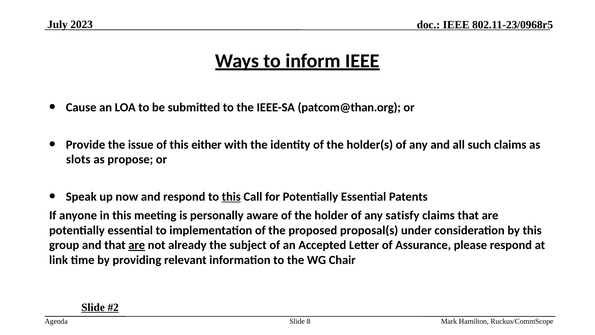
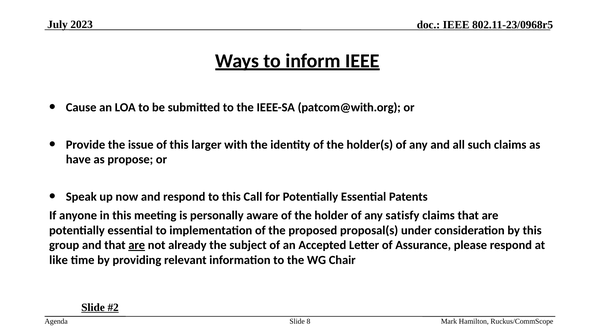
patcom@than.org: patcom@than.org -> patcom@with.org (349, 107)
either: either -> larger (206, 144)
slots: slots -> have (78, 159)
this underline: present -> none (231, 197)
link: link -> like (59, 260)
